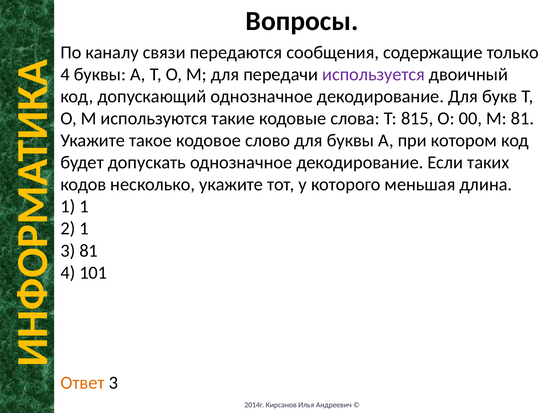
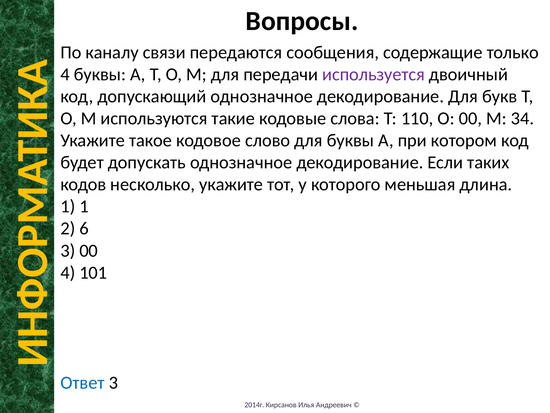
815: 815 -> 110 (417, 118)
М 81: 81 -> 34 (522, 118)
2 1: 1 -> 6 (84, 228)
3 81: 81 -> 00 (89, 250)
Ответ colour: orange -> blue (82, 382)
